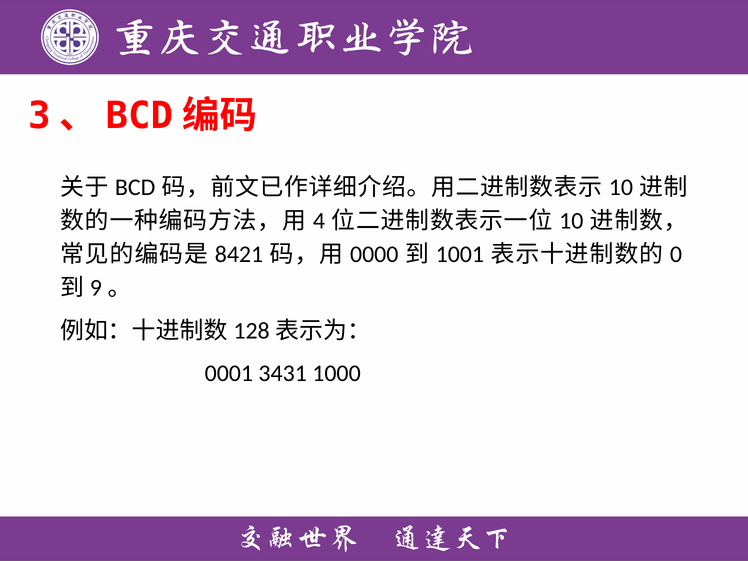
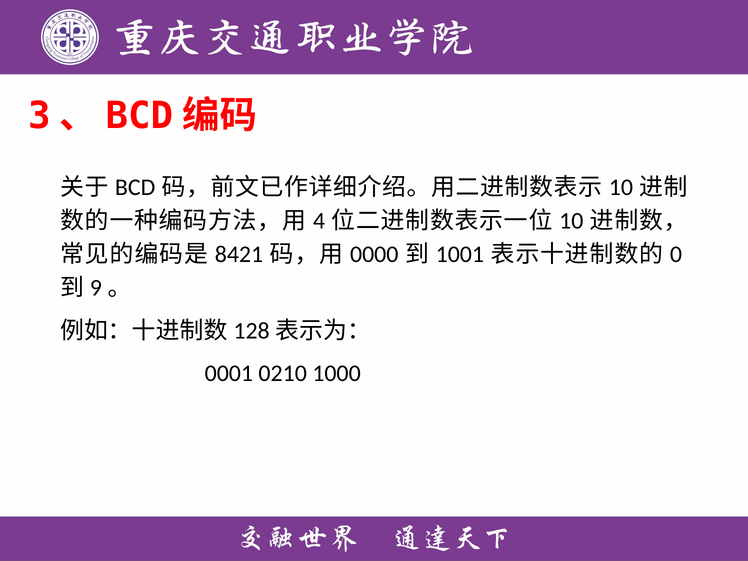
3431: 3431 -> 0210 (283, 374)
